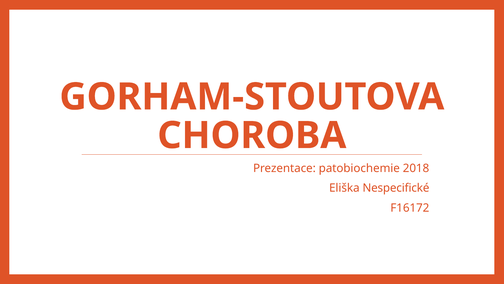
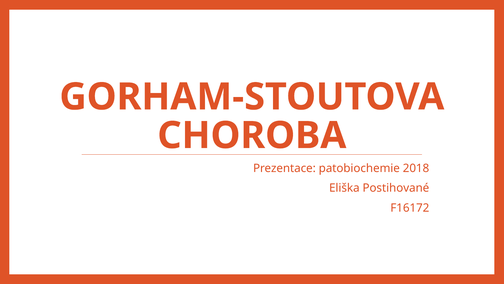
Nespecifické: Nespecifické -> Postihované (396, 188)
